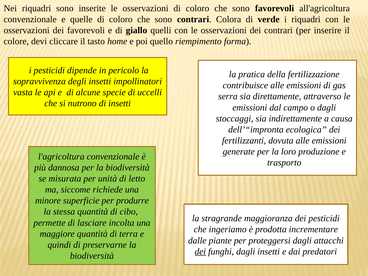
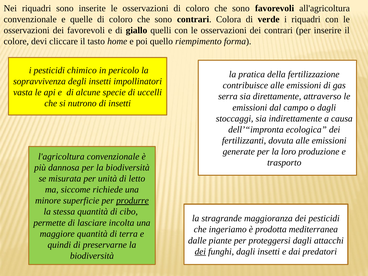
dipende: dipende -> chimico (82, 70)
produrre underline: none -> present (133, 201)
incrementare: incrementare -> mediterranea (313, 229)
